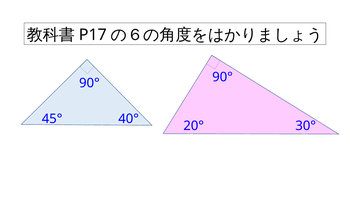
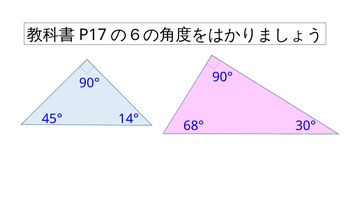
40°: 40° -> 14° (129, 119)
20°: 20° -> 68° (194, 126)
